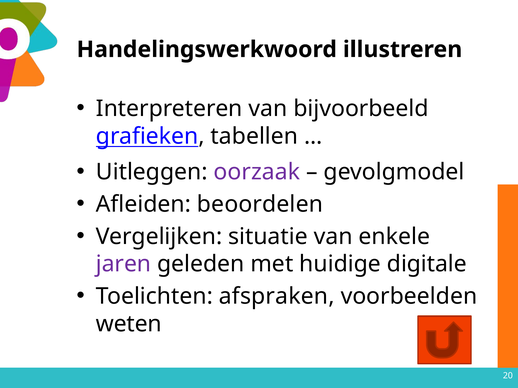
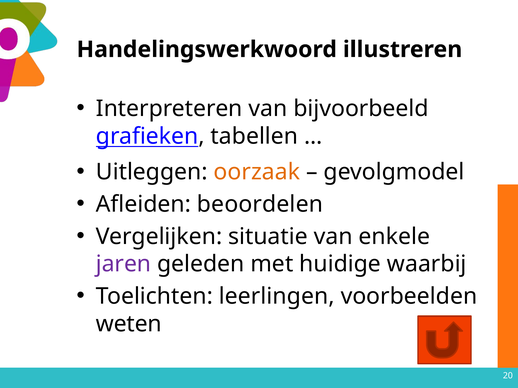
oorzaak colour: purple -> orange (257, 172)
digitale: digitale -> waarbij (427, 264)
afspraken: afspraken -> leerlingen (277, 297)
